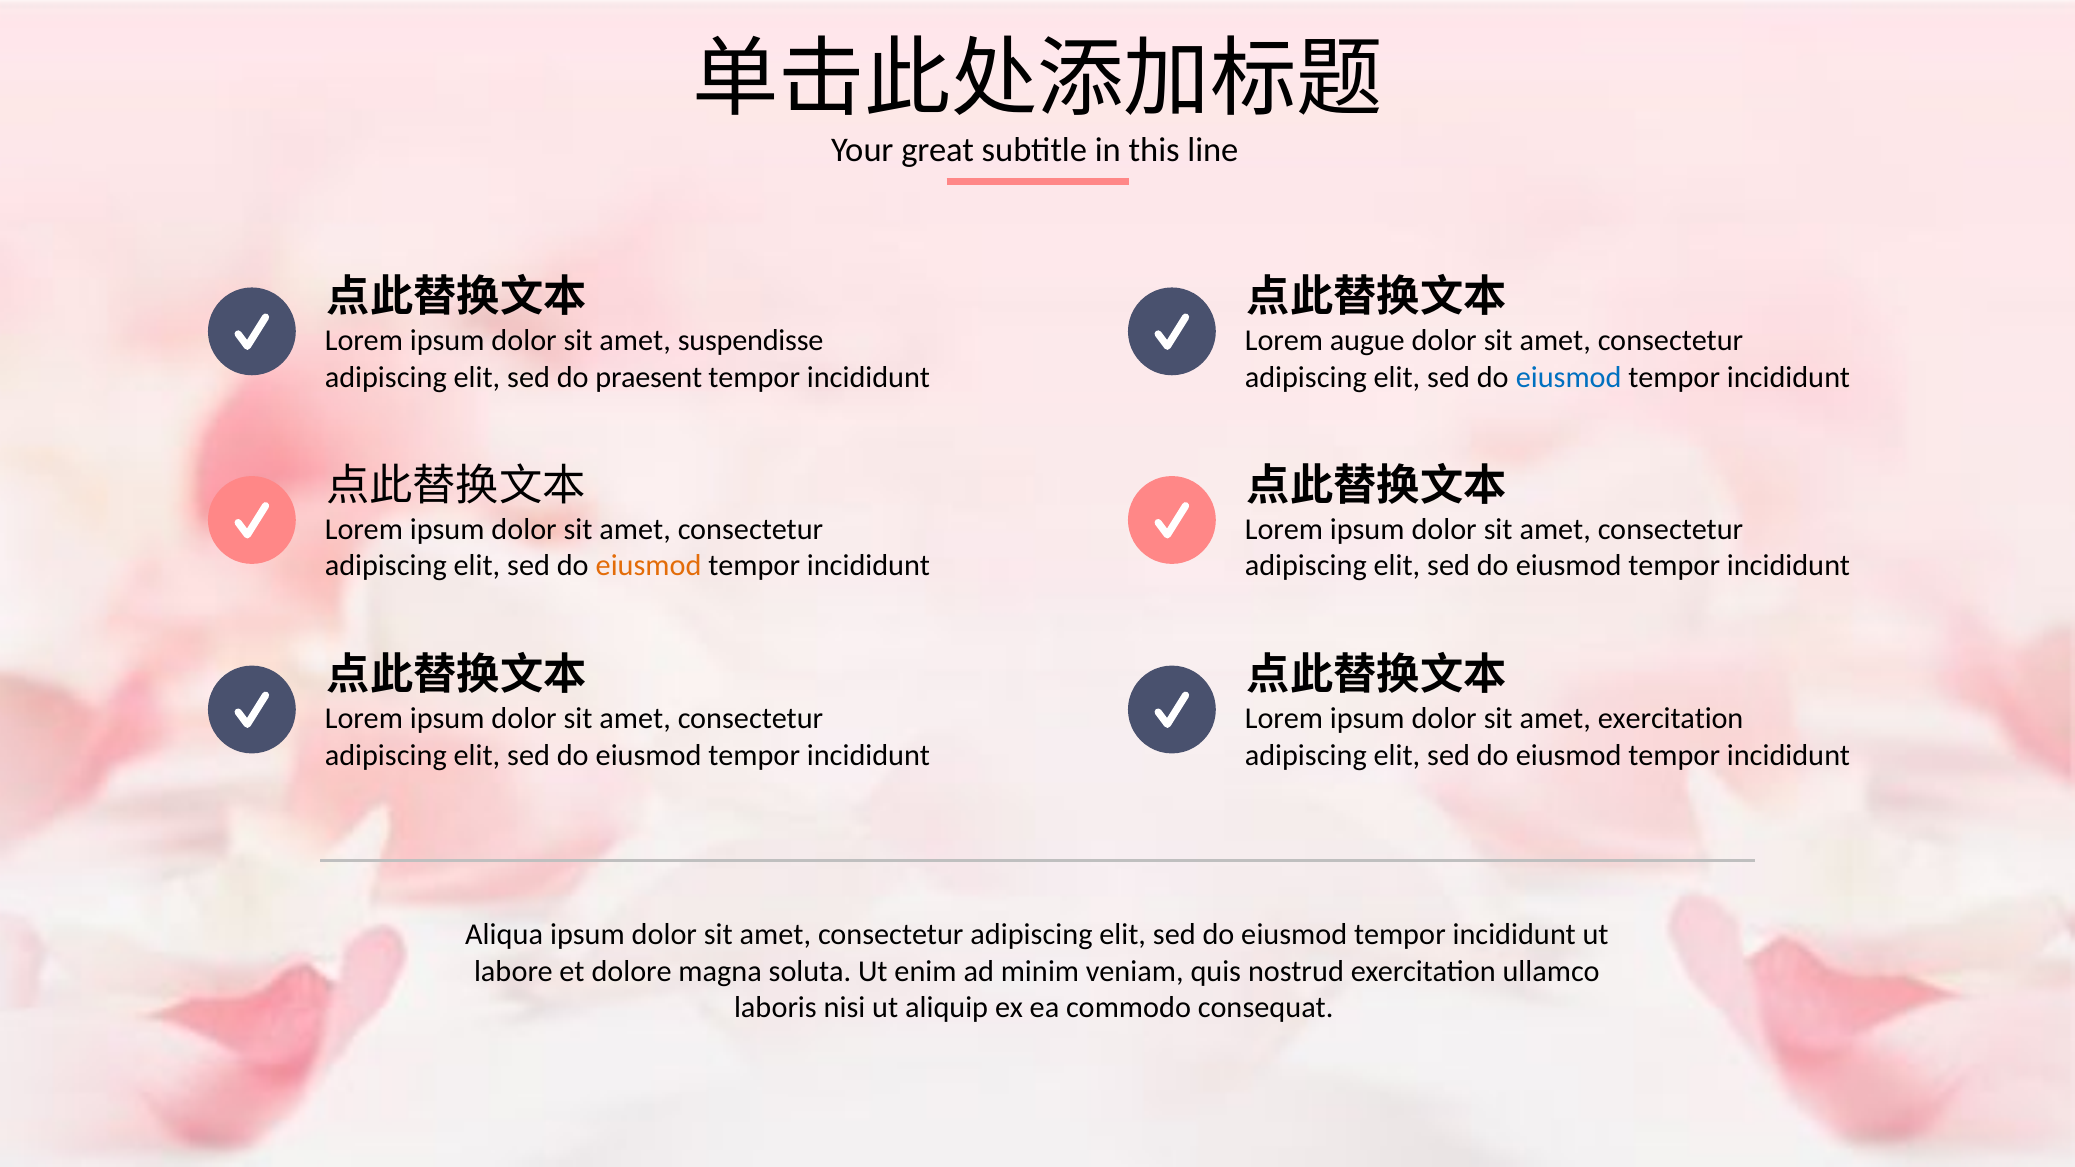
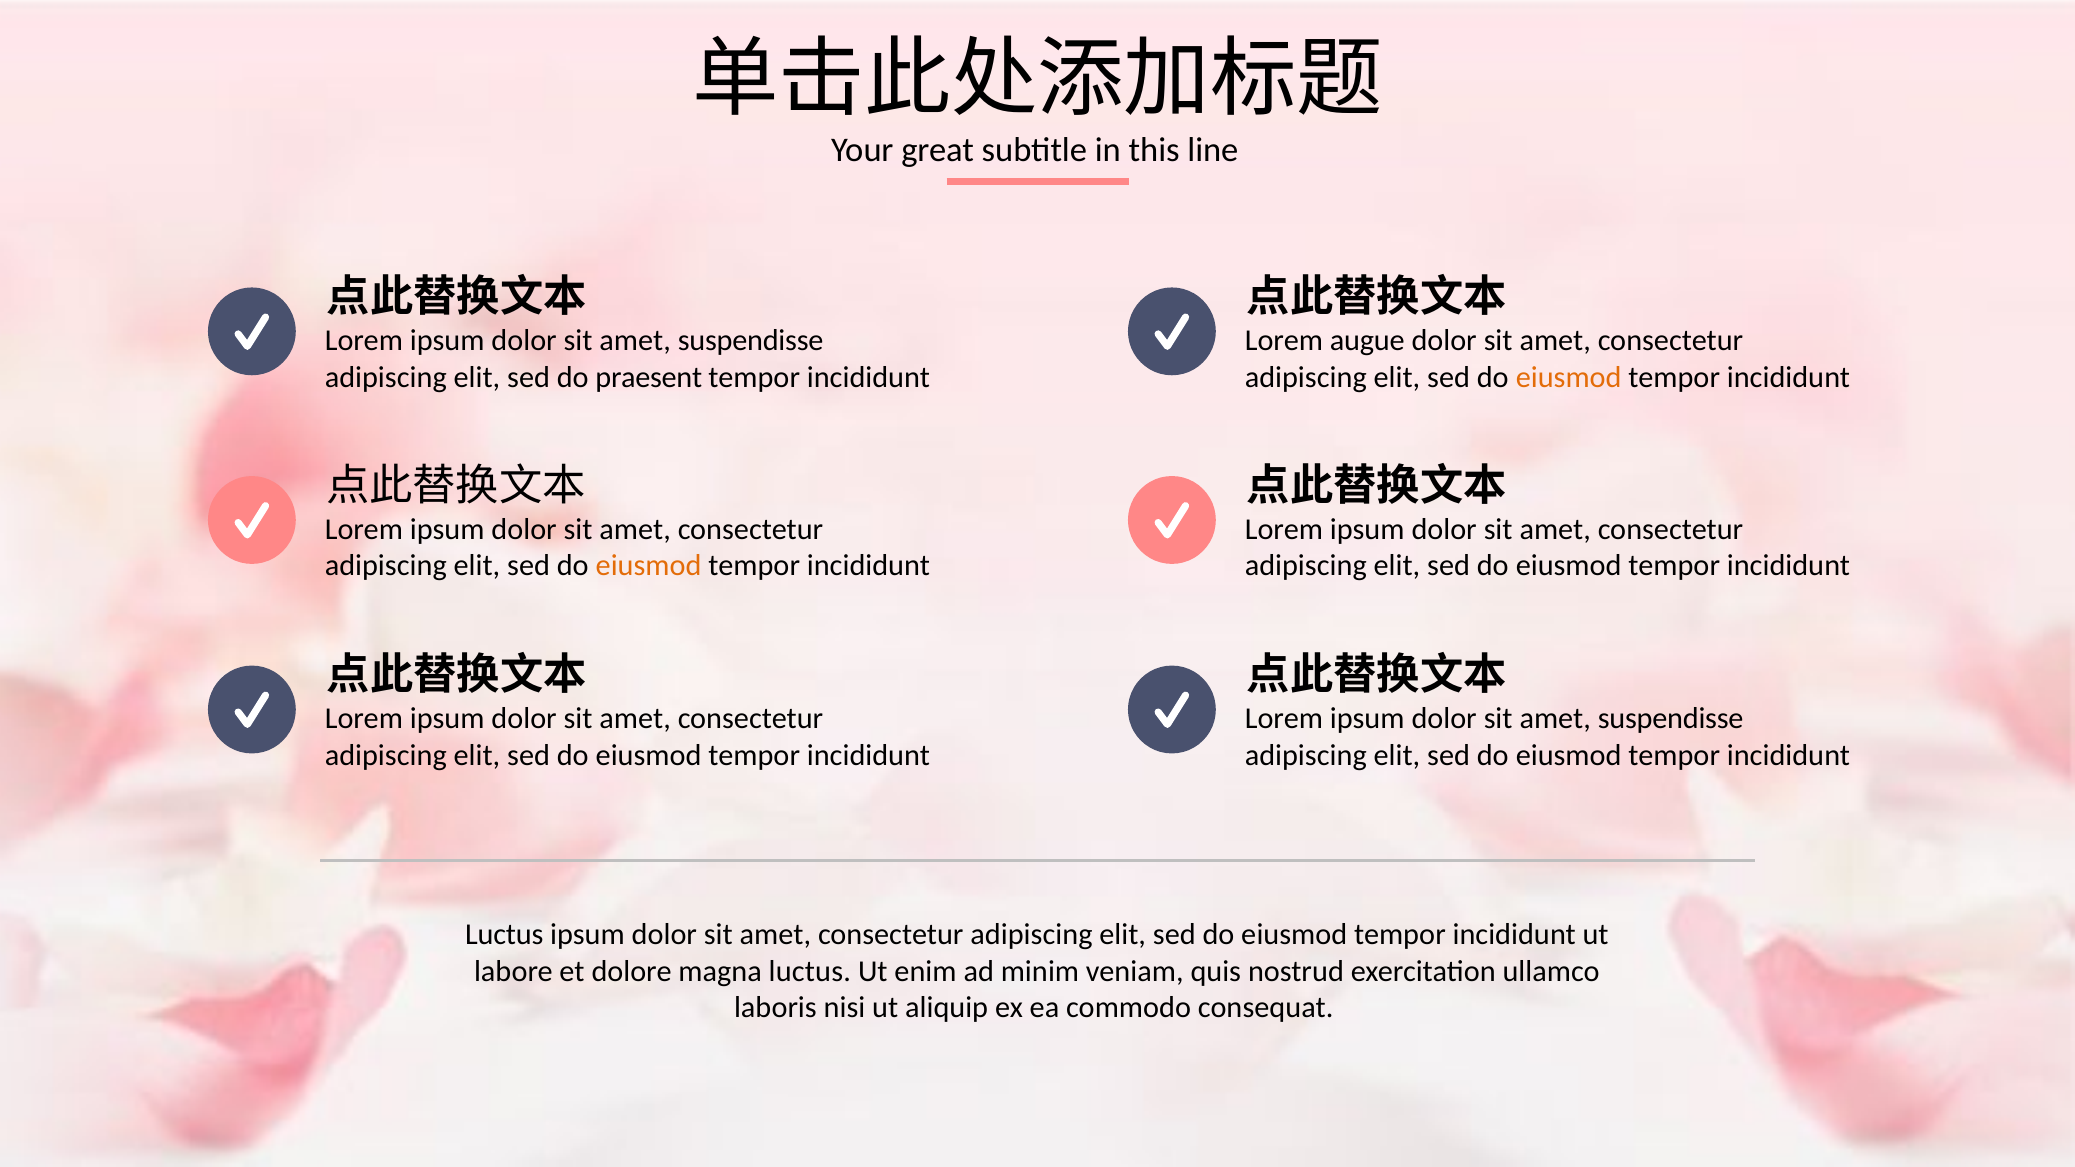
eiusmod colour: blue -> orange (1569, 377)
exercitation: exercitation -> suspendisse (1671, 719)
Aliqua: Aliqua -> Luctus (504, 935)
magna soluta: soluta -> luctus (810, 971)
